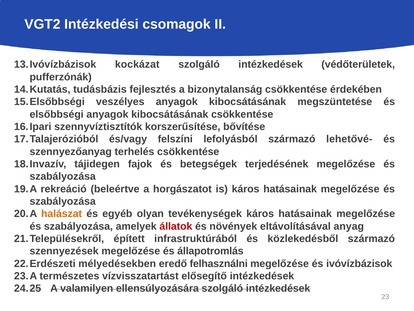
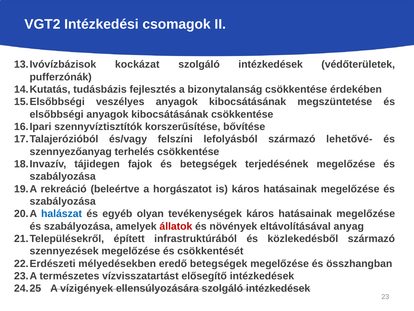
halászat colour: orange -> blue (62, 213)
állapotromlás: állapotromlás -> csökkentését (210, 251)
eredő felhasználni: felhasználni -> betegségek (219, 263)
ivóvízbázisok: ivóvízbázisok -> összhangban (359, 263)
valamilyen: valamilyen -> vízigények (87, 288)
